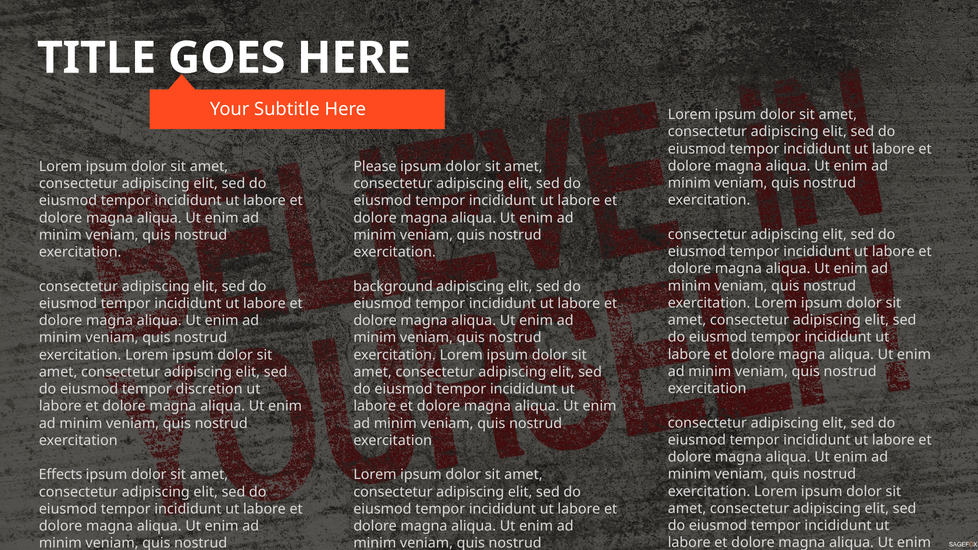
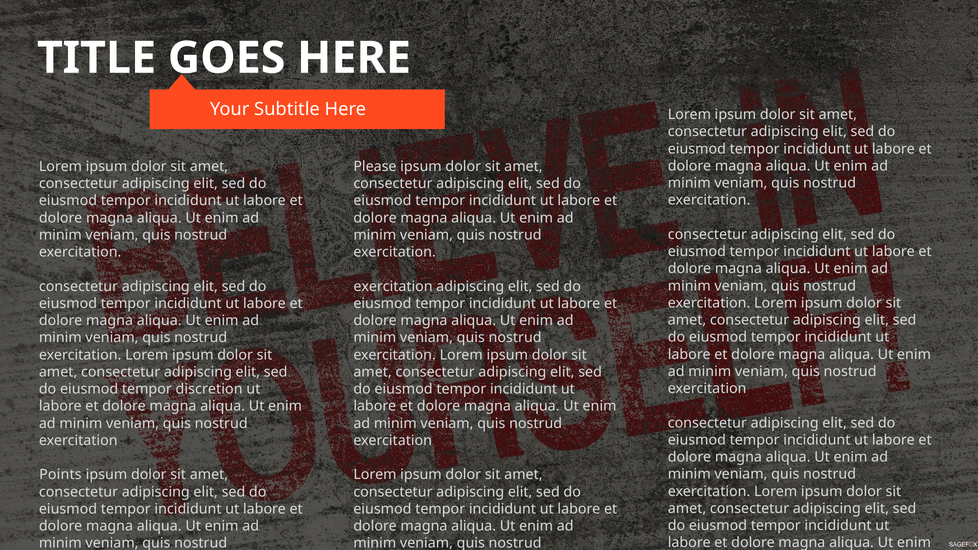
background: background -> exercitation (393, 286)
Effects: Effects -> Points (60, 475)
